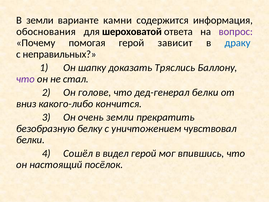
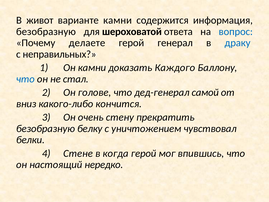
В земли: земли -> живот (40, 20)
обоснования: обоснования -> безобразную (46, 32)
вопрос colour: purple -> blue (236, 32)
помогая: помогая -> делаете (87, 43)
зависит: зависит -> генерал (175, 43)
Он шапку: шапку -> камни (92, 68)
Тряслись: Тряслись -> Каждого (175, 68)
что colour: purple -> blue (25, 79)
дед-генерал белки: белки -> самой (205, 92)
очень земли: земли -> стену (120, 117)
Сошёл: Сошёл -> Стене (78, 153)
видел: видел -> когда (116, 153)
посёлок: посёлок -> нередко (104, 164)
